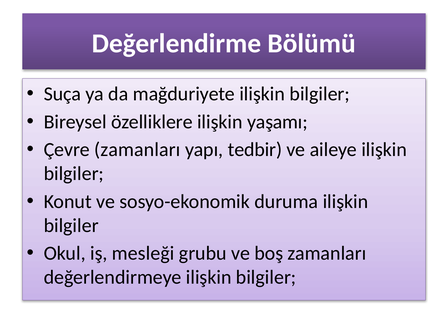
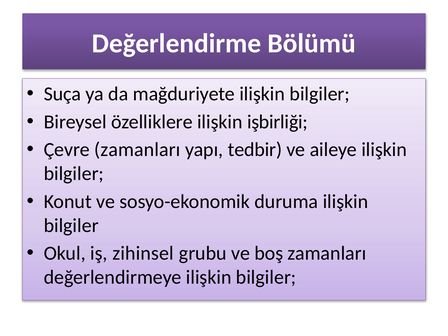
yaşamı: yaşamı -> işbirliği (277, 122)
mesleği: mesleği -> zihinsel (143, 253)
